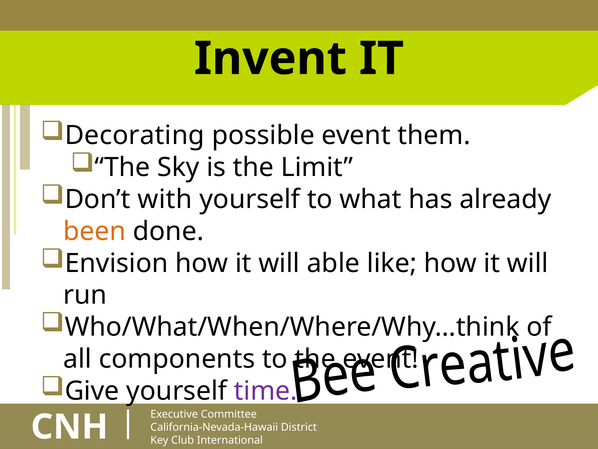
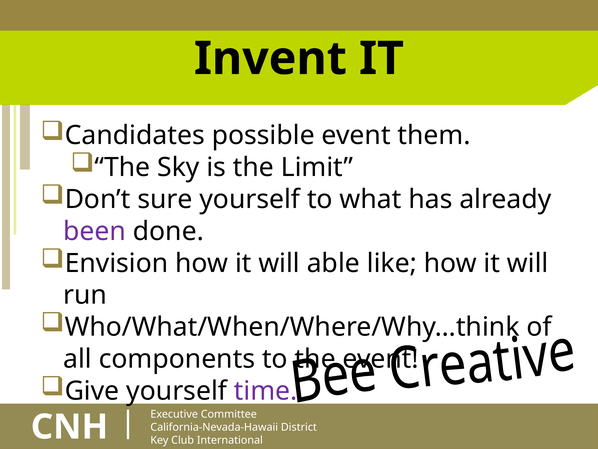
Decorating: Decorating -> Candidates (135, 135)
with: with -> sure (165, 199)
been colour: orange -> purple (95, 231)
